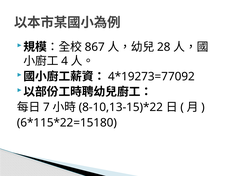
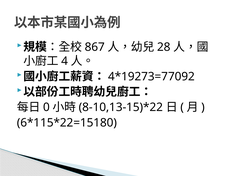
7: 7 -> 0 (46, 107)
